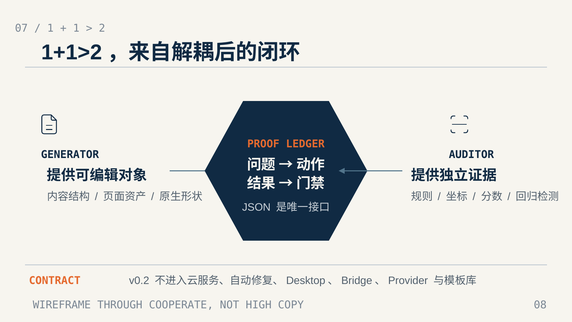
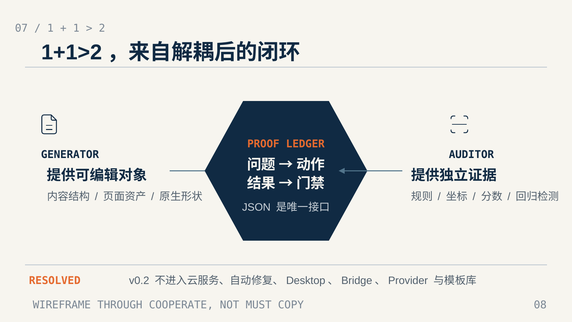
CONTRACT: CONTRACT -> RESOLVED (55, 280)
HIGH: HIGH -> MUST (259, 305)
